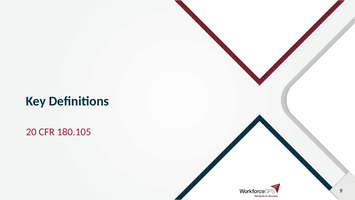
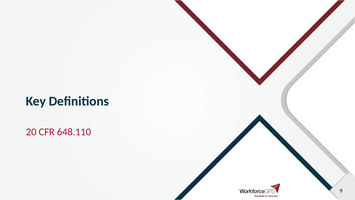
180.105: 180.105 -> 648.110 (74, 132)
